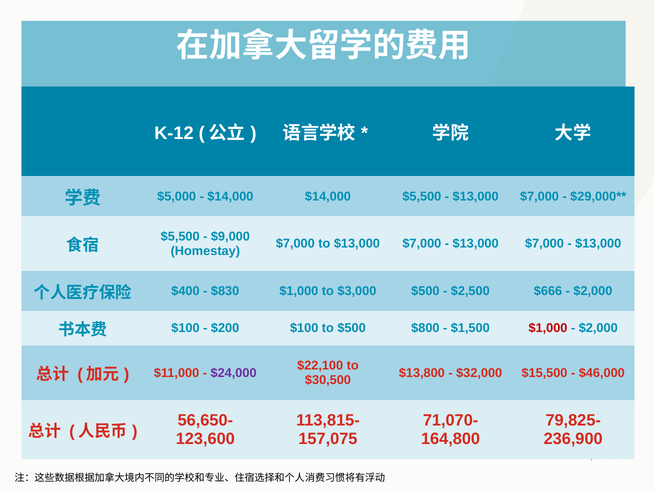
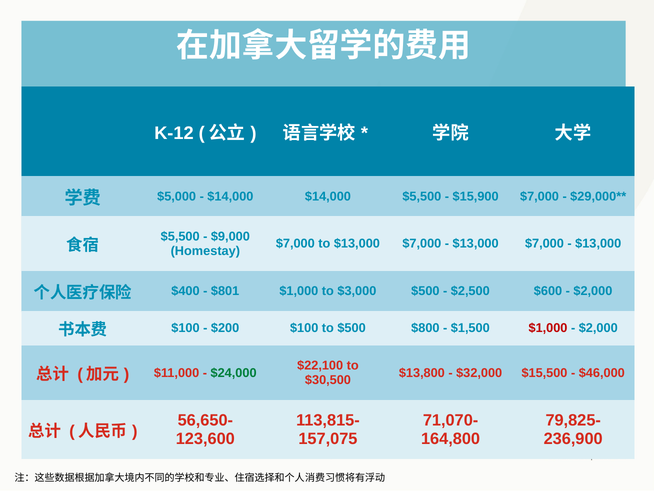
$13,000: $13,000 -> $15,900 (476, 196)
$830: $830 -> $801 (225, 291)
$666: $666 -> $600 (548, 291)
$24,000 colour: purple -> green (234, 372)
